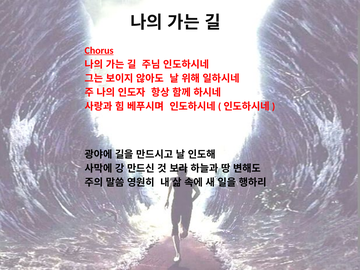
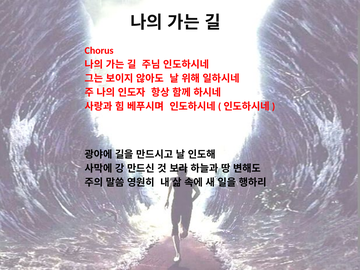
Chorus underline: present -> none (99, 50)
